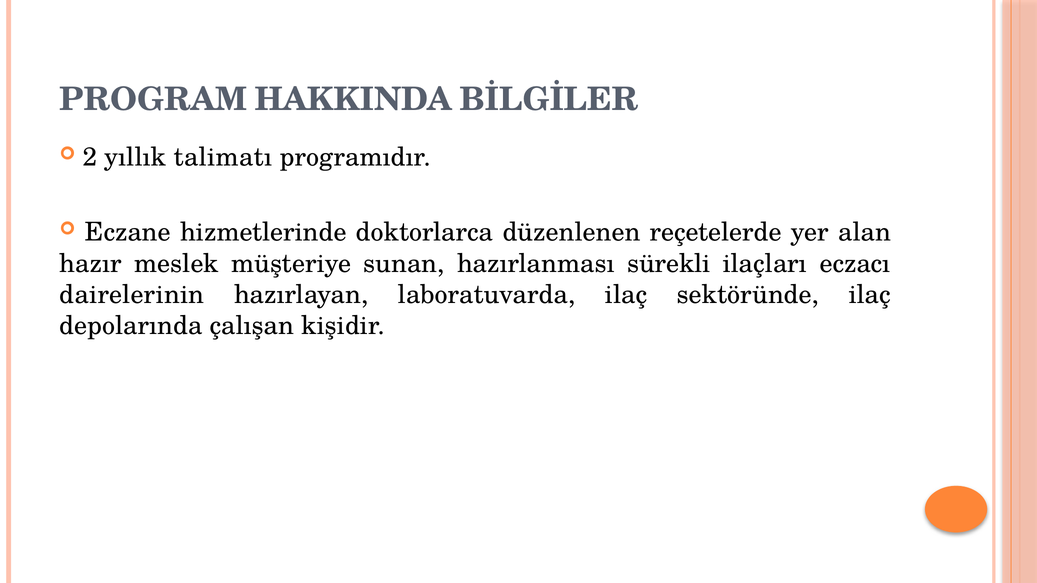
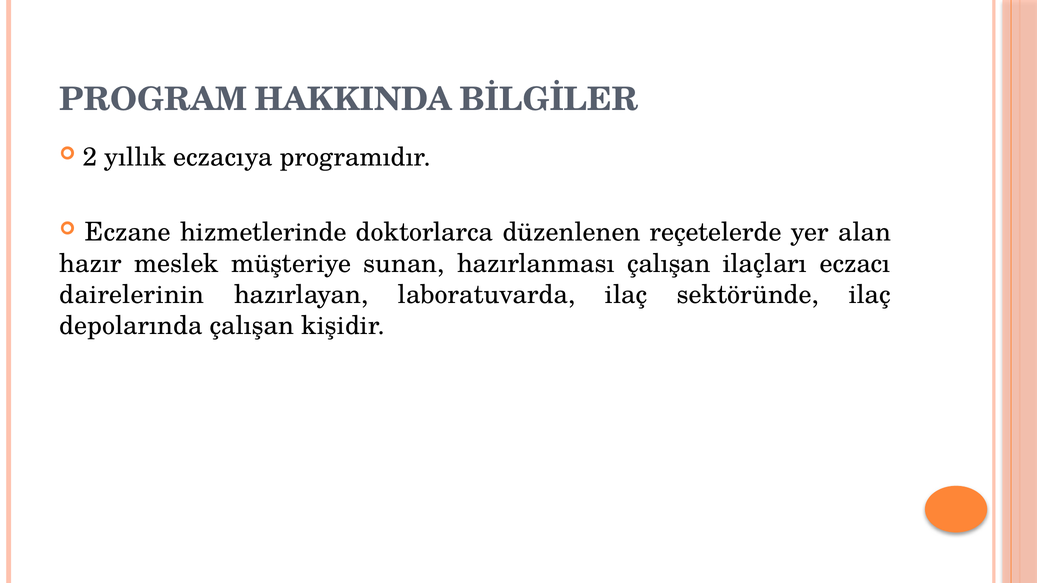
talimatı: talimatı -> eczacıya (223, 157)
hazırlanması sürekli: sürekli -> çalışan (669, 264)
